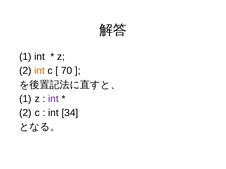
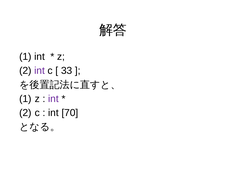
int colour: orange -> purple (40, 71)
70: 70 -> 33 (67, 71)
34: 34 -> 70 (70, 113)
